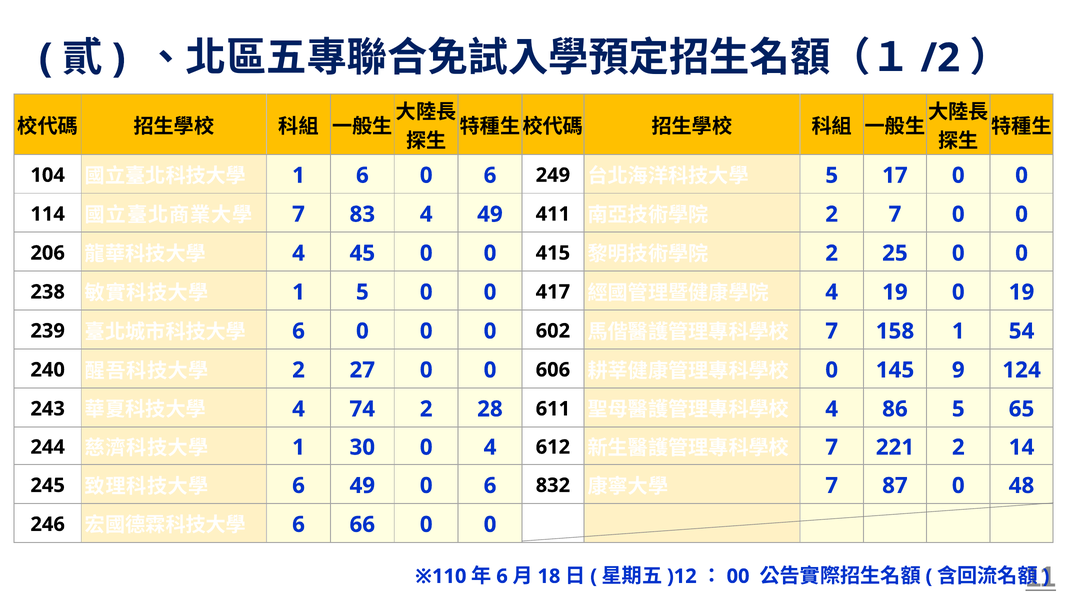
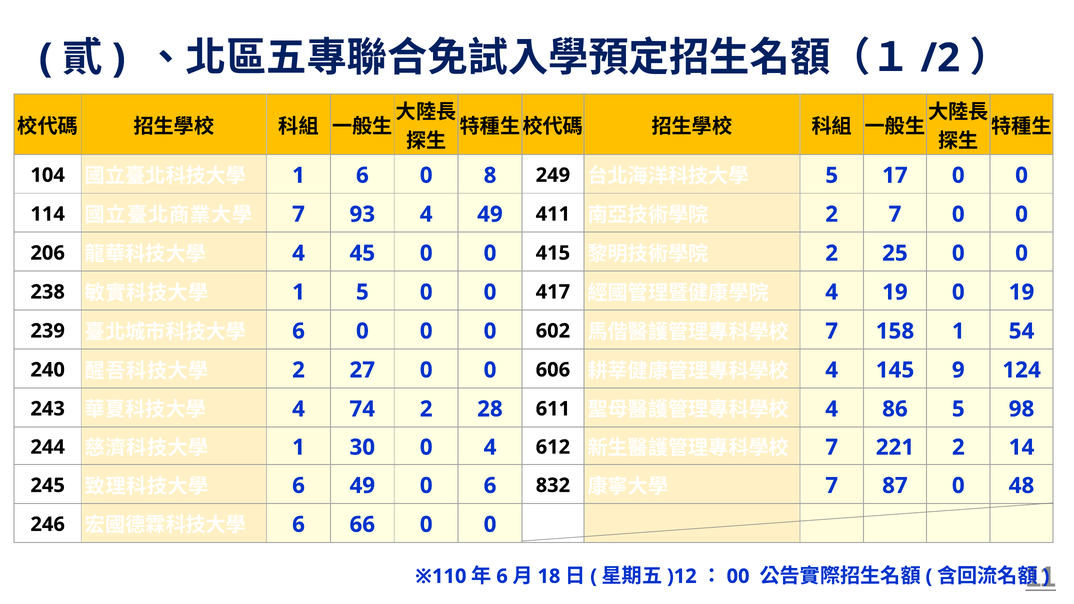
6 0 6: 6 -> 8 (490, 175)
83: 83 -> 93 (362, 214)
0: 0 -> 4 (832, 370)
65: 65 -> 98 (1022, 409)
